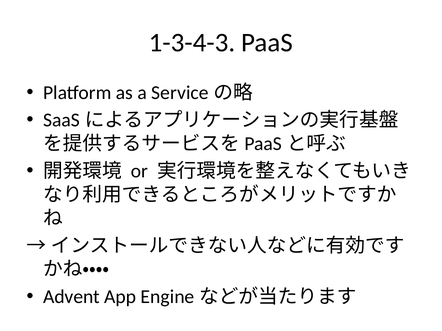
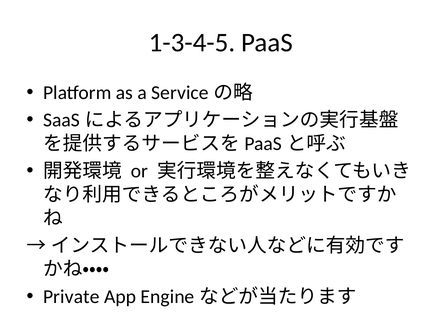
1-3-4-3: 1-3-4-3 -> 1-3-4-5 (192, 43)
Advent: Advent -> Private (71, 297)
